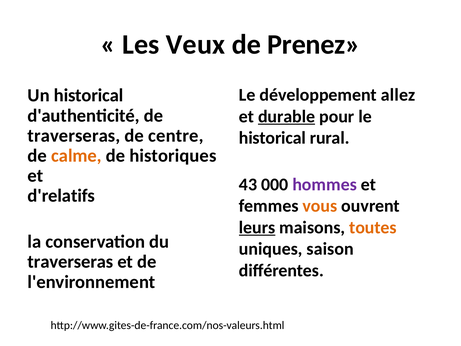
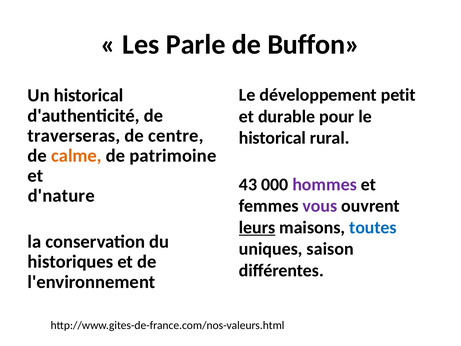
Veux: Veux -> Parle (196, 45)
Prenez: Prenez -> Buffon (314, 45)
allez: allez -> petit (398, 95)
durable underline: present -> none (287, 116)
historiques: historiques -> patrimoine (173, 156)
d'relatifs: d'relatifs -> d'nature (61, 196)
vous colour: orange -> purple (320, 206)
toutes colour: orange -> blue (373, 227)
traverseras: traverseras -> historiques (70, 262)
